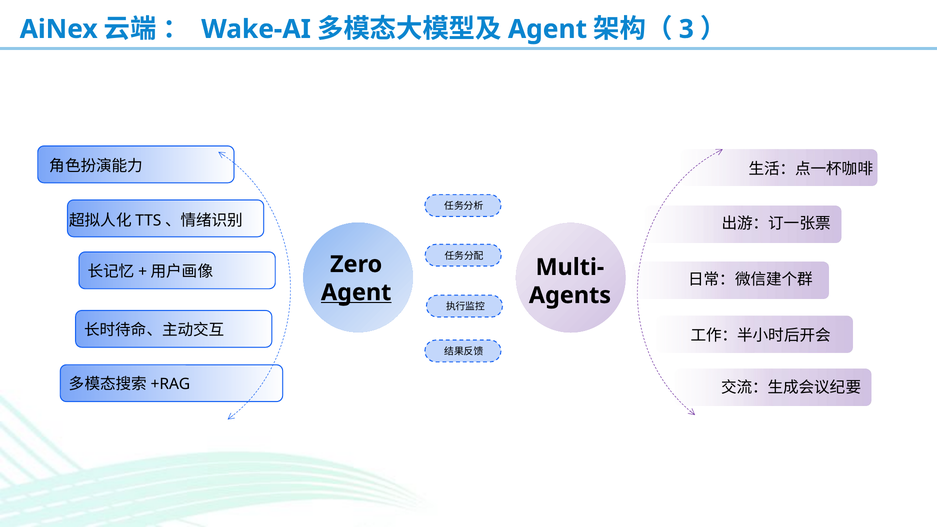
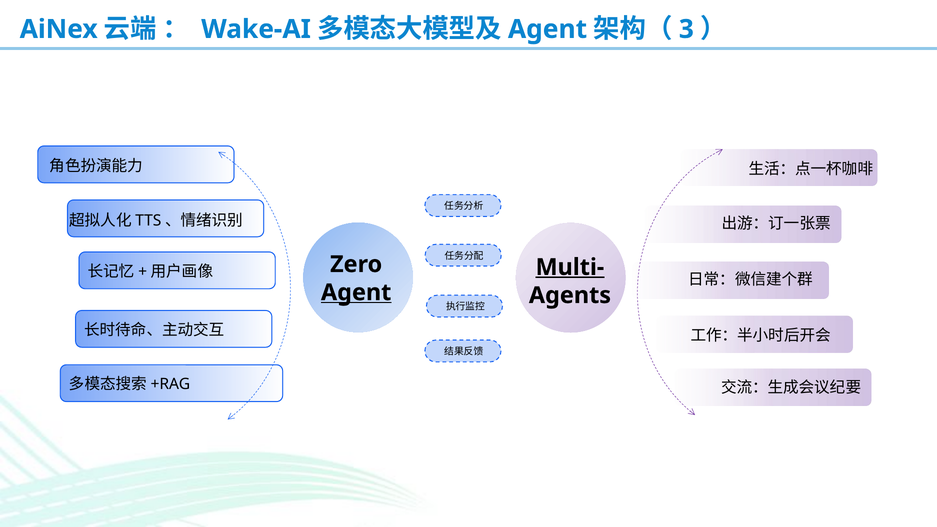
Multi- underline: none -> present (570, 267)
